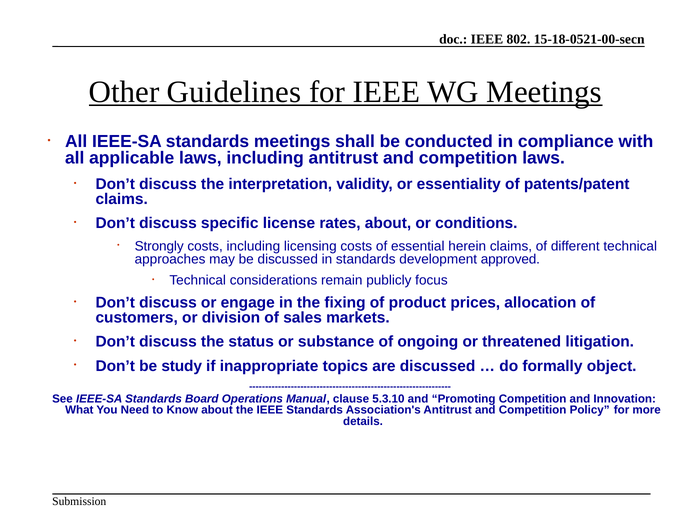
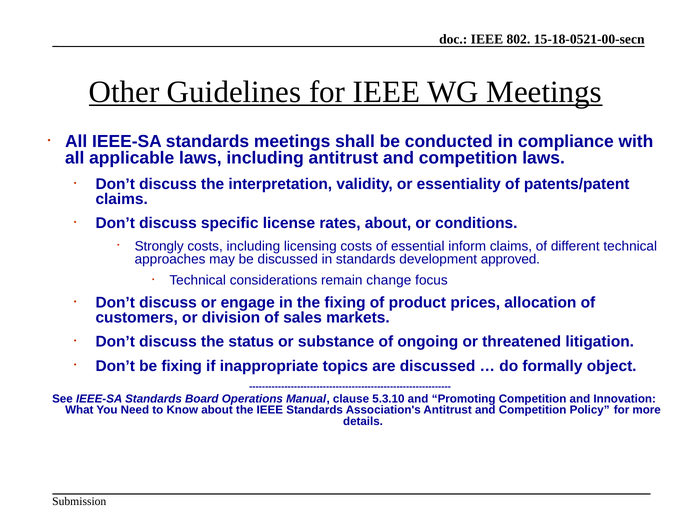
herein: herein -> inform (467, 246)
publicly: publicly -> change (389, 280)
be study: study -> fixing (182, 366)
